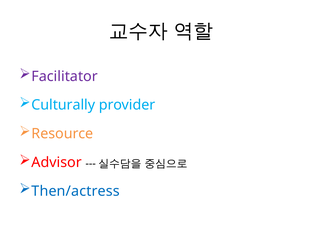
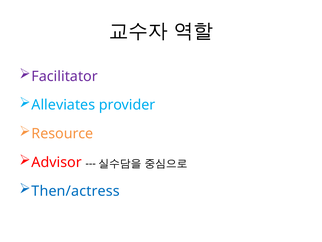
Culturally: Culturally -> Alleviates (63, 105)
